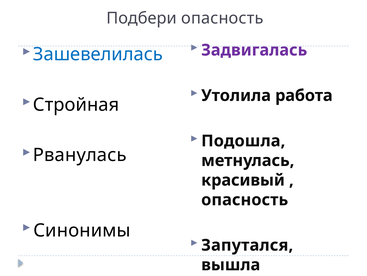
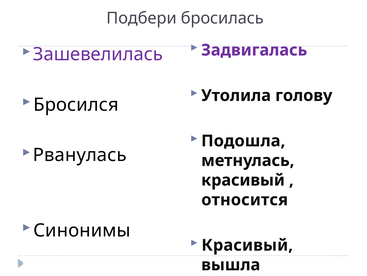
Подбери опасность: опасность -> бросилась (222, 18)
Зашевелилась colour: blue -> purple (98, 54)
работа: работа -> голову (304, 95)
Стройная: Стройная -> Бросился (76, 104)
опасность: опасность -> относится (245, 199)
Запутался: Запутался -> Красивый (247, 245)
